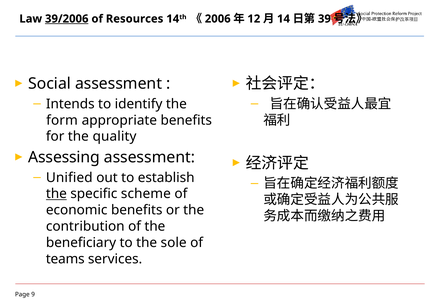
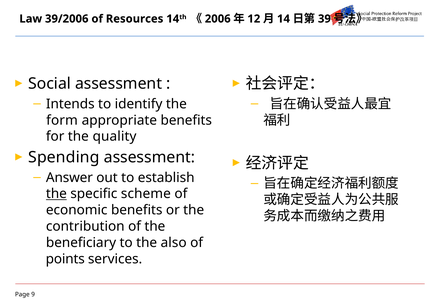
39/2006 underline: present -> none (67, 19)
Assessing: Assessing -> Spending (64, 157)
Unified: Unified -> Answer (69, 177)
sole: sole -> also (174, 242)
teams: teams -> points (65, 259)
